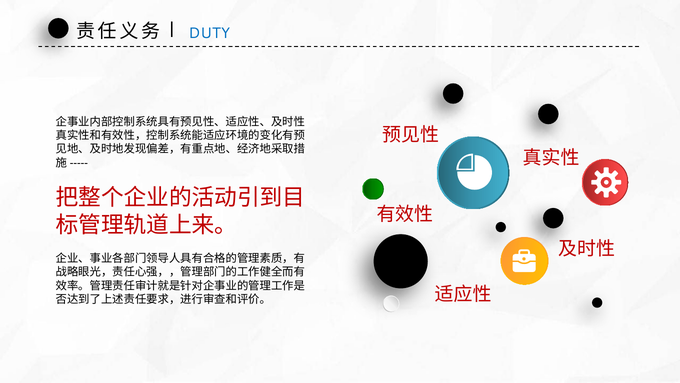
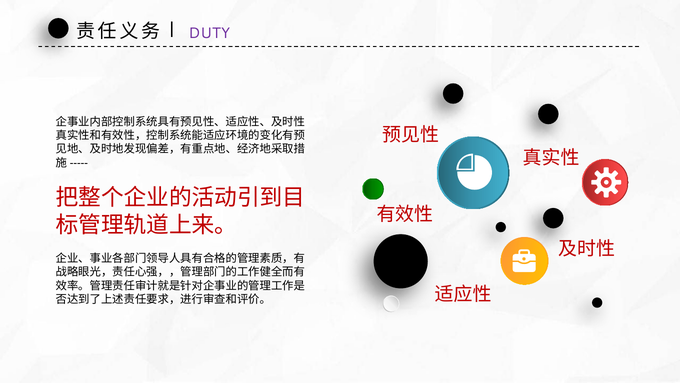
DUTY colour: blue -> purple (209, 33)
